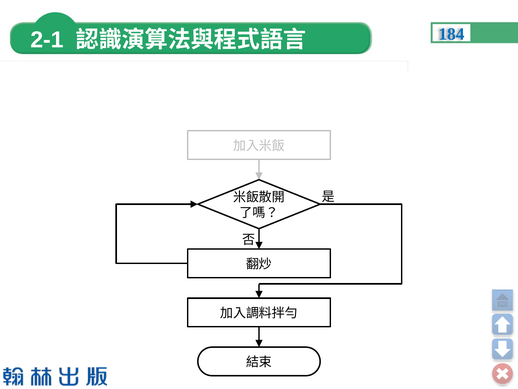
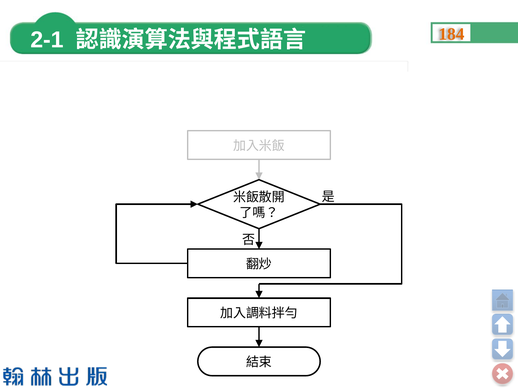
184 colour: blue -> orange (451, 34)
